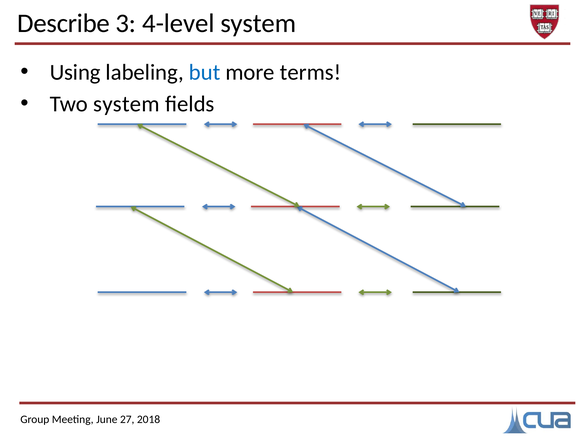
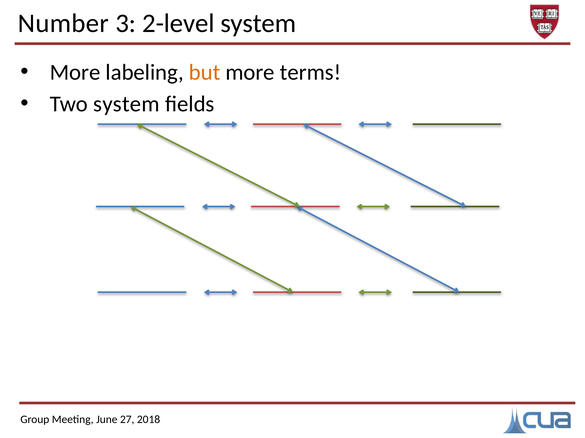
Describe: Describe -> Number (63, 23)
4-level: 4-level -> 2-level (178, 23)
Using: Using -> More (75, 72)
but colour: blue -> orange (205, 72)
